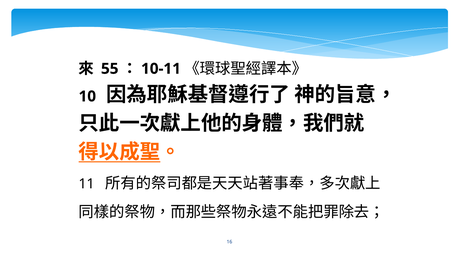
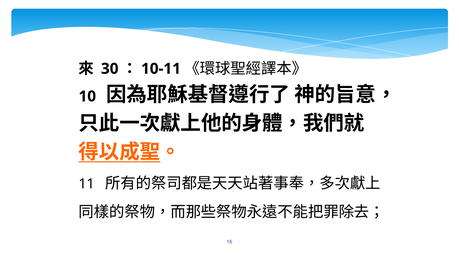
55: 55 -> 30 (110, 69)
